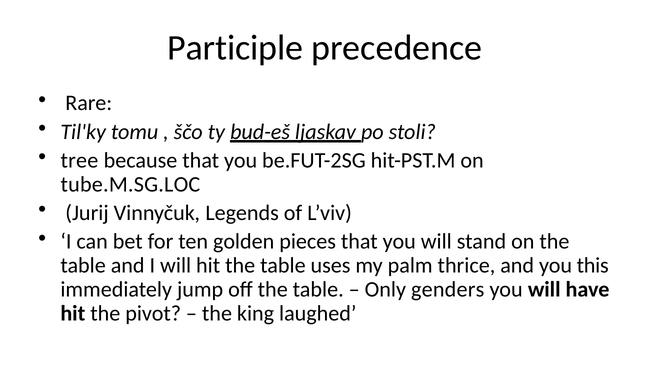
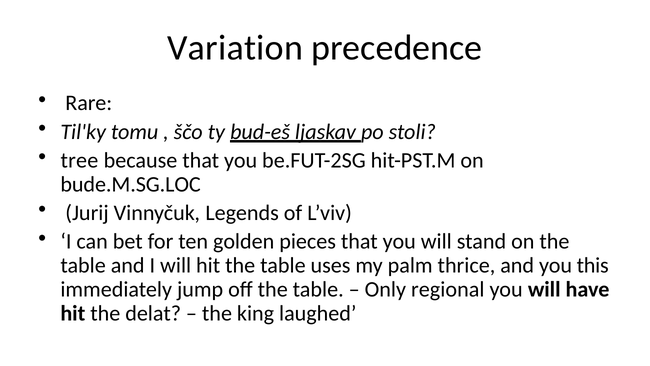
Participle: Participle -> Variation (235, 48)
tube.M.SG.LOC: tube.M.SG.LOC -> bude.M.SG.LOC (131, 184)
genders: genders -> regional (448, 289)
pivot: pivot -> delat (153, 313)
